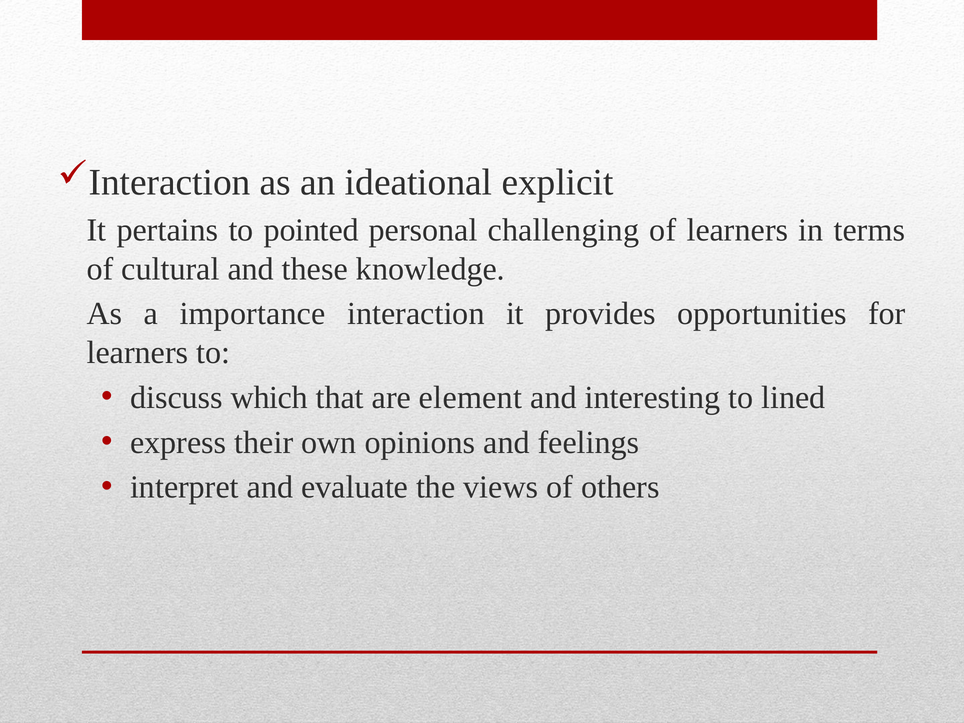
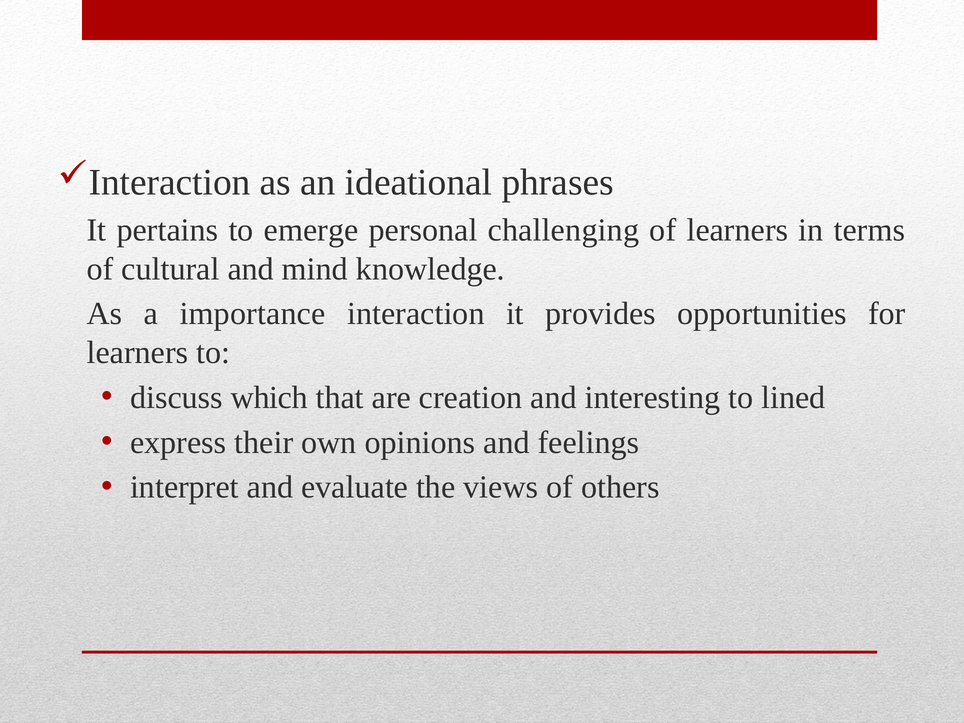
explicit: explicit -> phrases (558, 183)
pointed: pointed -> emerge (311, 230)
these: these -> mind (315, 269)
element: element -> creation (471, 397)
